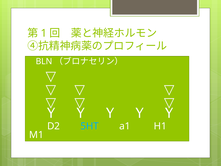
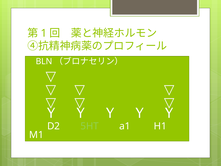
5HT colour: light blue -> light green (90, 126)
